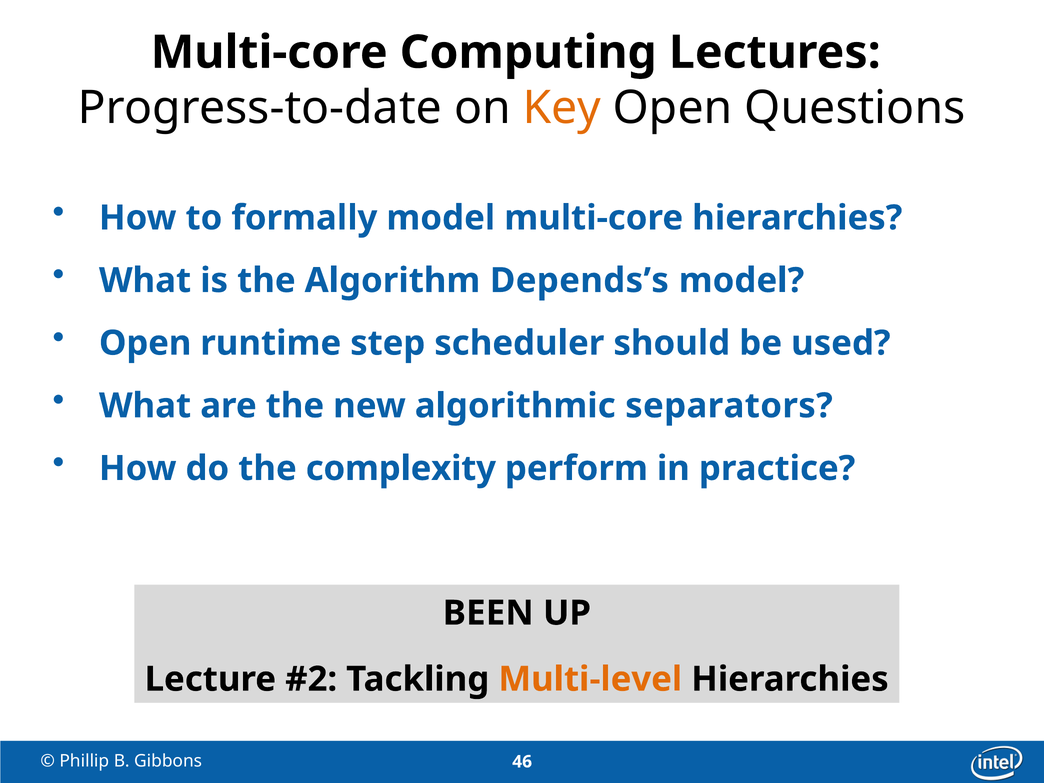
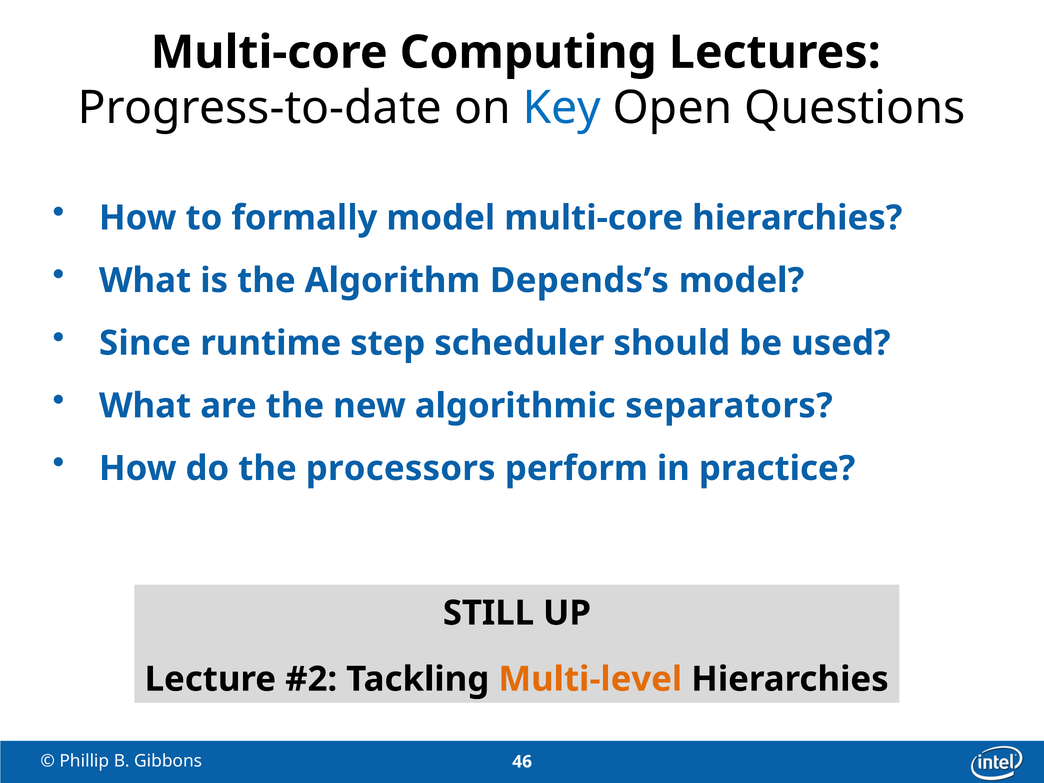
Key colour: orange -> blue (562, 108)
Open: Open -> Since (145, 343)
complexity: complexity -> processors (401, 468)
BEEN: BEEN -> STILL (488, 613)
